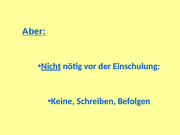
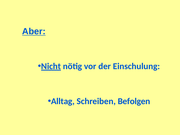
Keine: Keine -> Alltag (63, 101)
